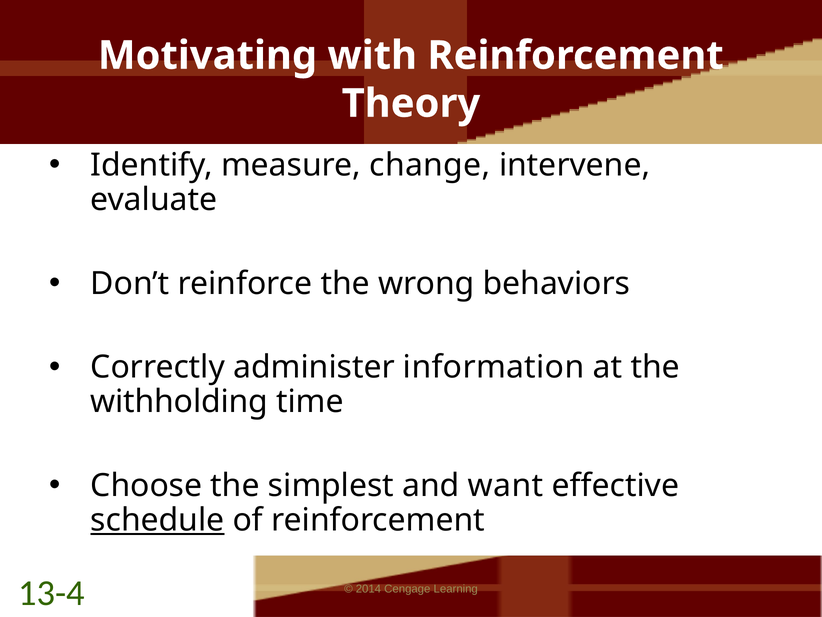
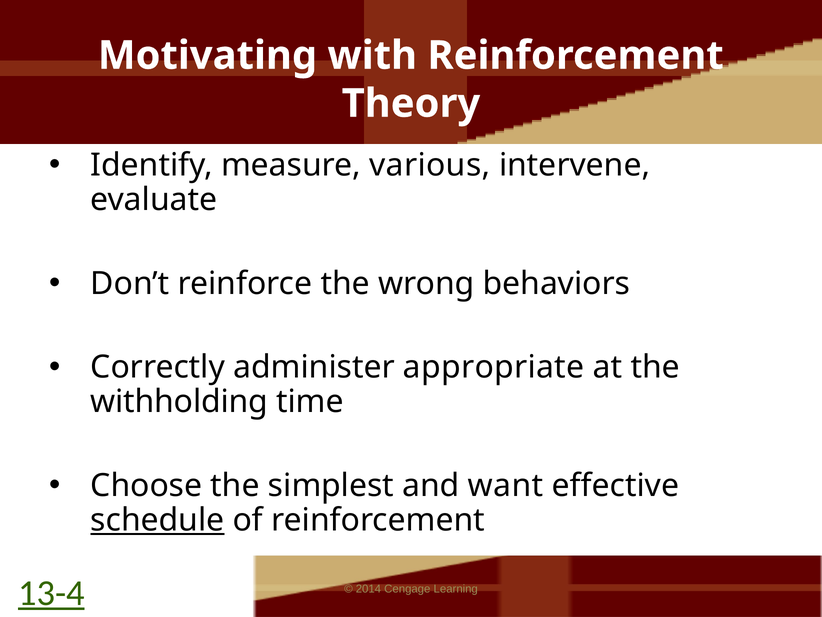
change: change -> various (430, 165)
information: information -> appropriate (494, 367)
13-4 underline: none -> present (51, 592)
